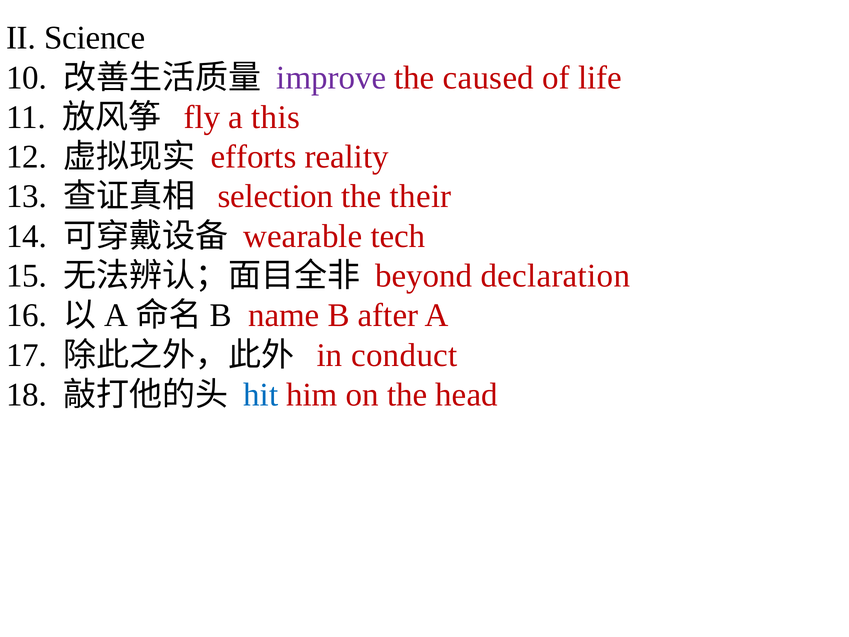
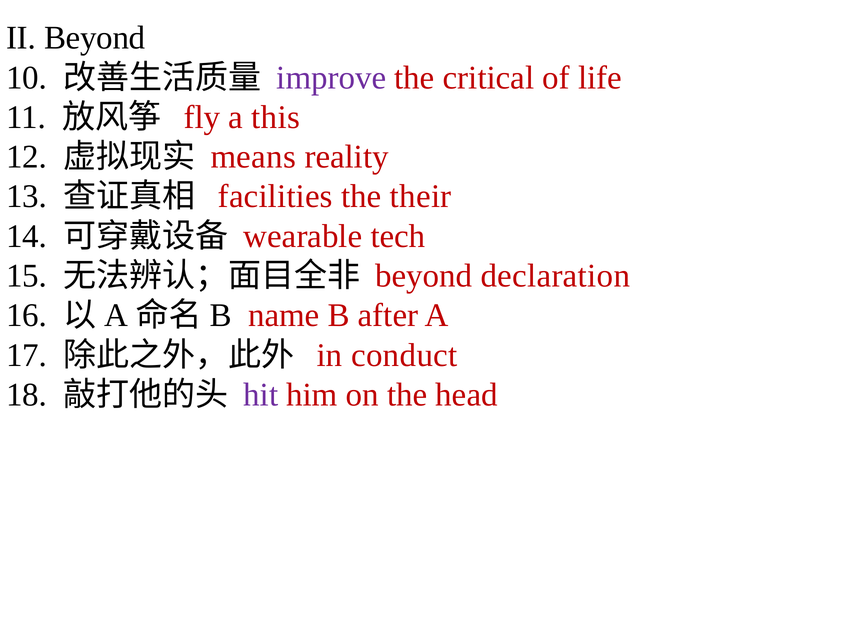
II Science: Science -> Beyond (95, 38)
caused: caused -> critical (489, 78)
efforts: efforts -> means (253, 157)
selection: selection -> facilities (275, 197)
hit colour: blue -> purple (261, 395)
